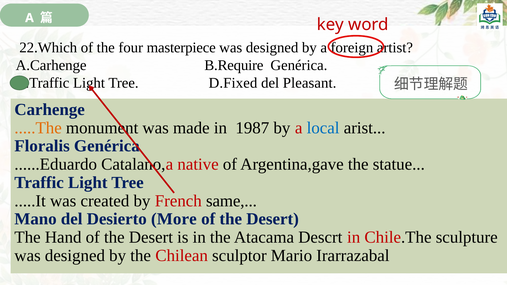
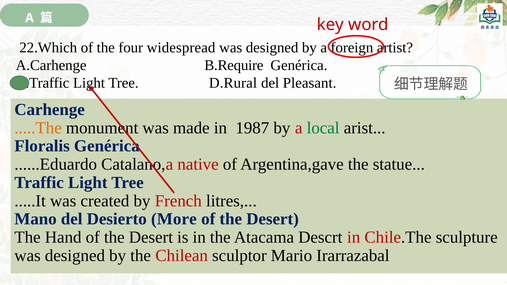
masterpiece: masterpiece -> widespread (181, 48)
D.Fixed: D.Fixed -> D.Rural (233, 83)
local colour: blue -> green (323, 128)
same: same -> litres (231, 201)
